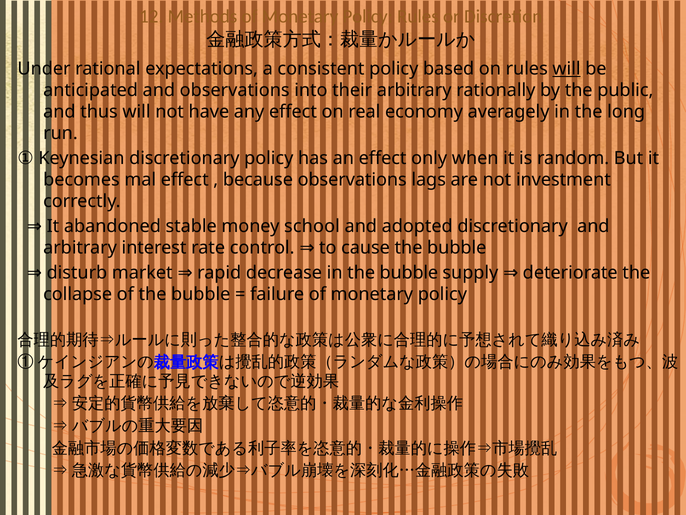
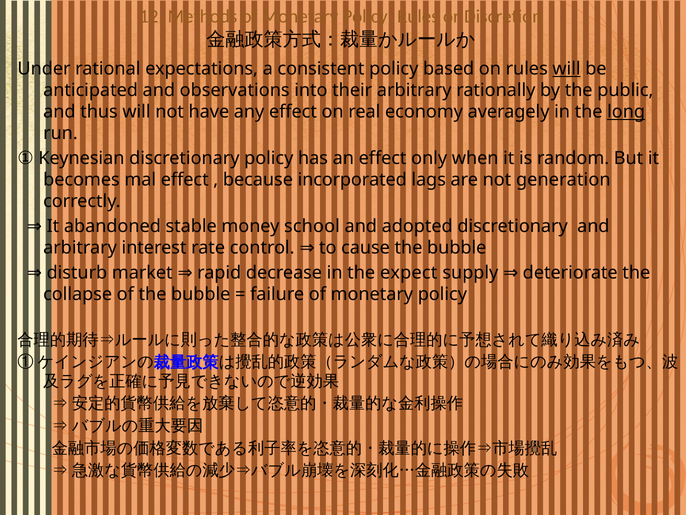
long underline: none -> present (626, 112)
because observations: observations -> incorporated (352, 180)
investment: investment -> generation (563, 180)
in the bubble: bubble -> expect (409, 272)
